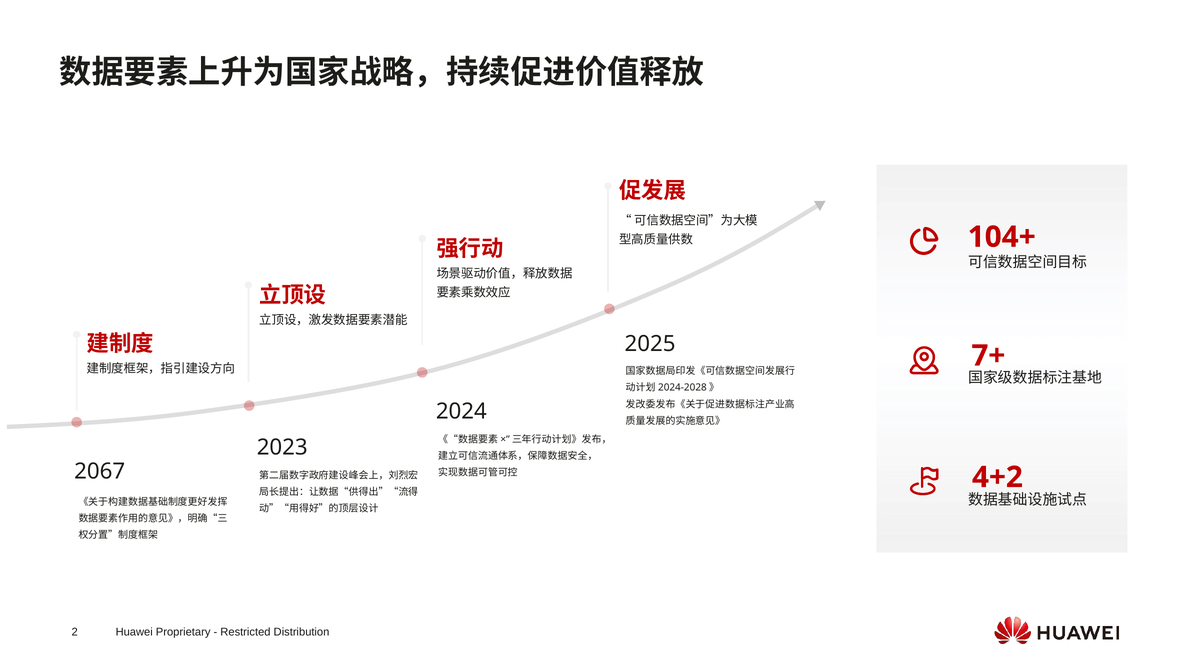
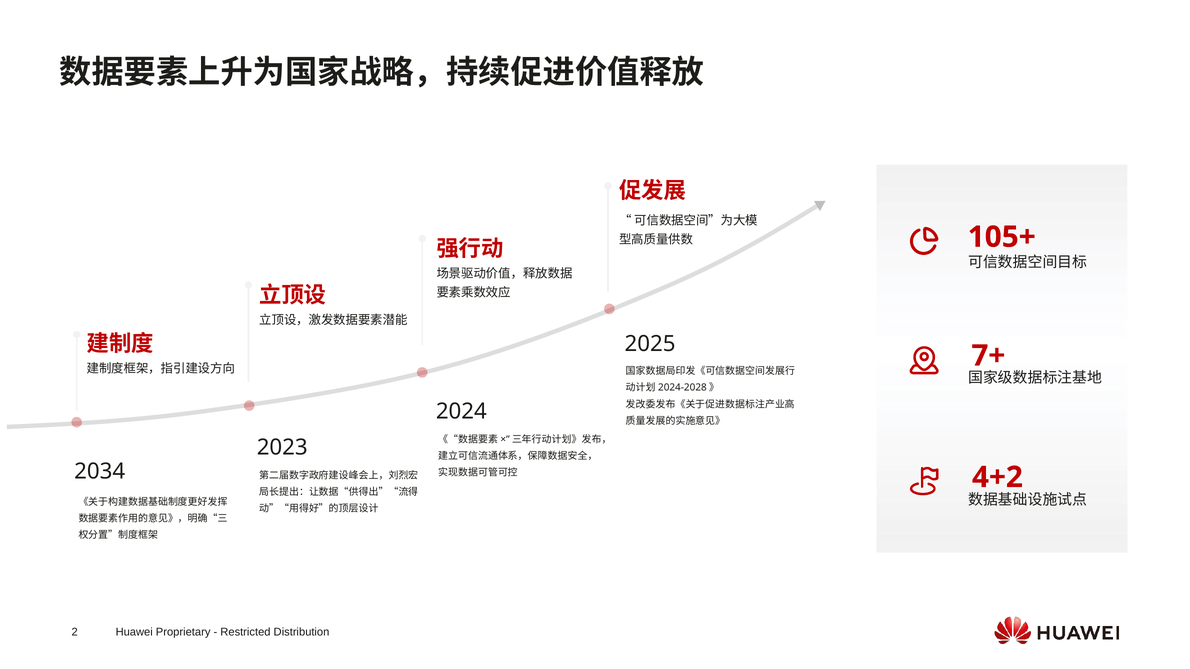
104+: 104+ -> 105+ (1002, 237)
2067: 2067 -> 2034 (100, 471)
